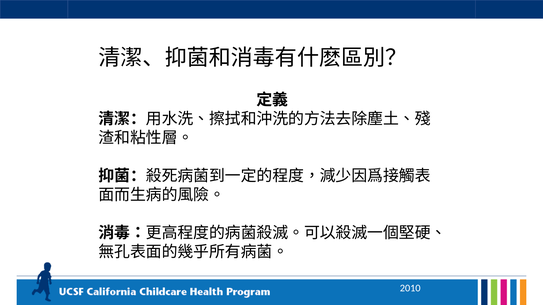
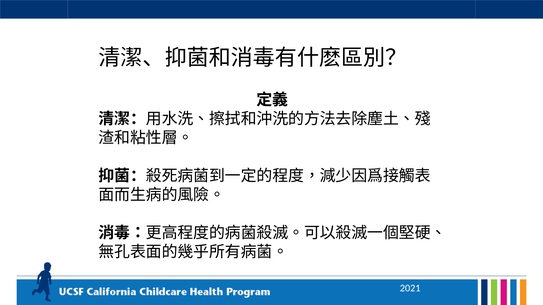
2010: 2010 -> 2021 (410, 289)
